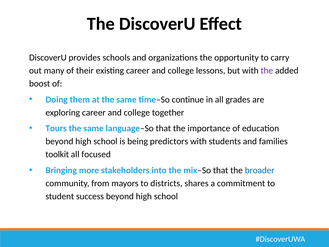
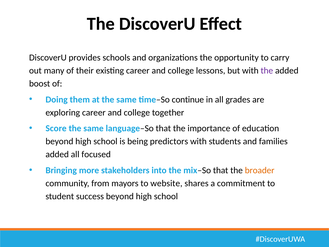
Tours: Tours -> Score (56, 128)
toolkit: toolkit -> added (57, 154)
broader colour: blue -> orange (260, 170)
districts: districts -> website (166, 183)
